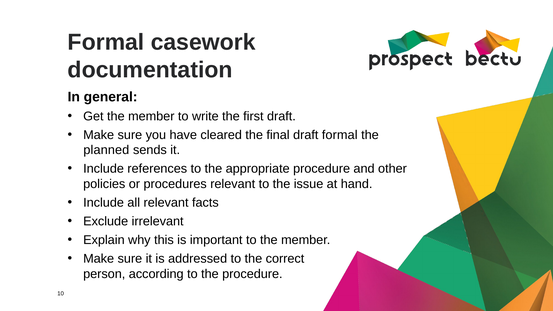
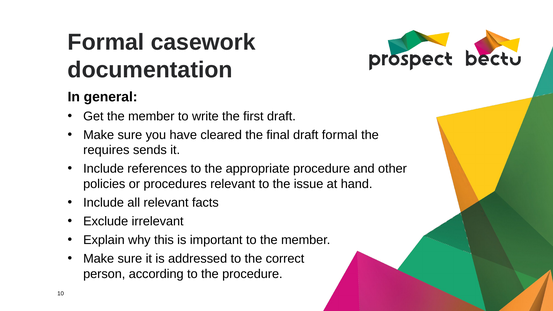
planned: planned -> requires (106, 150)
